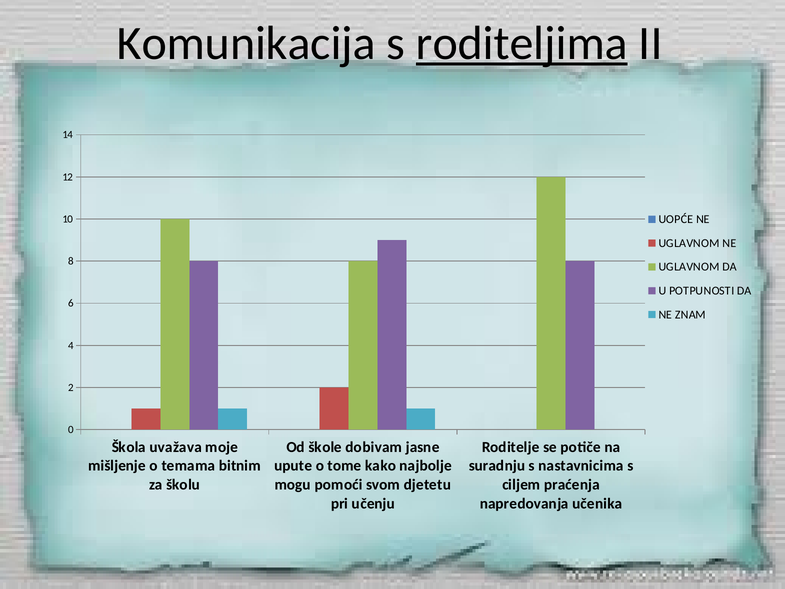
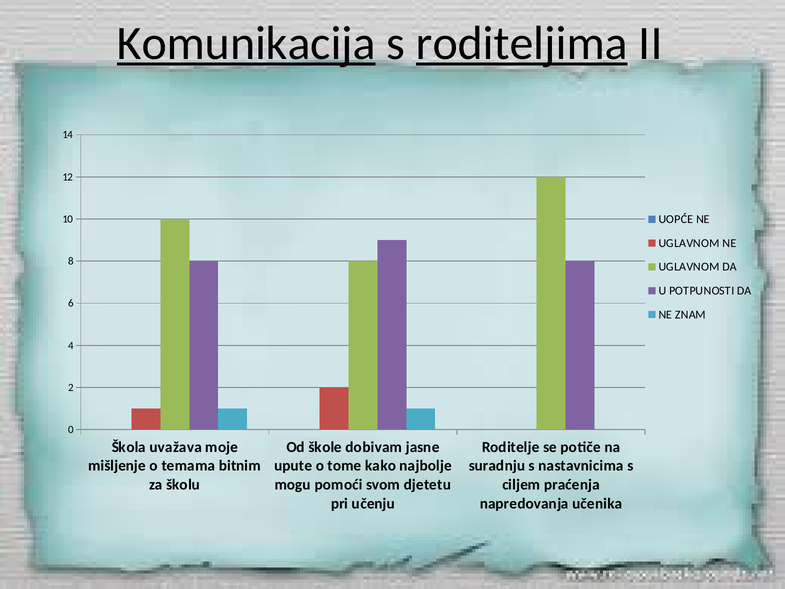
Komunikacija underline: none -> present (246, 43)
